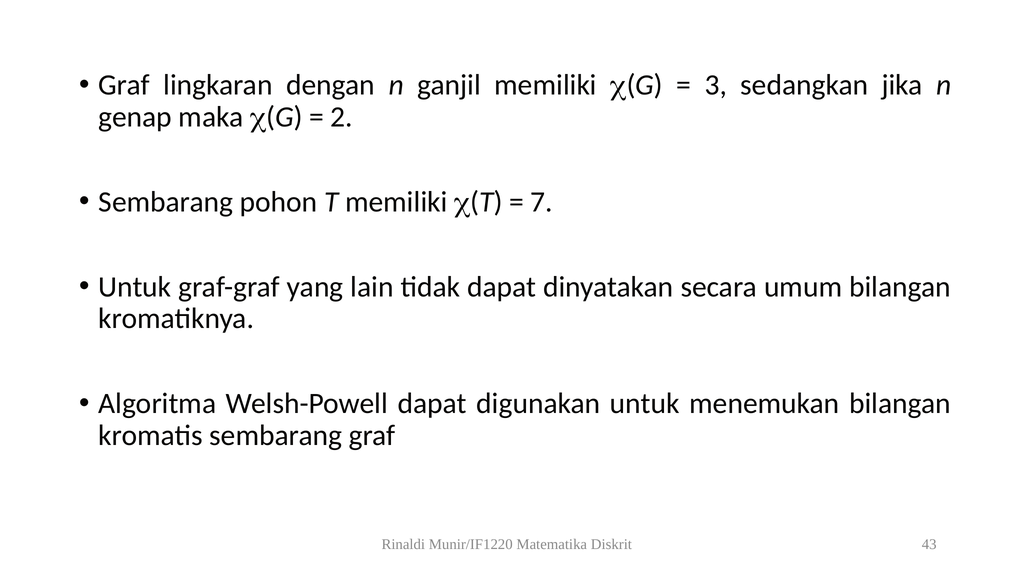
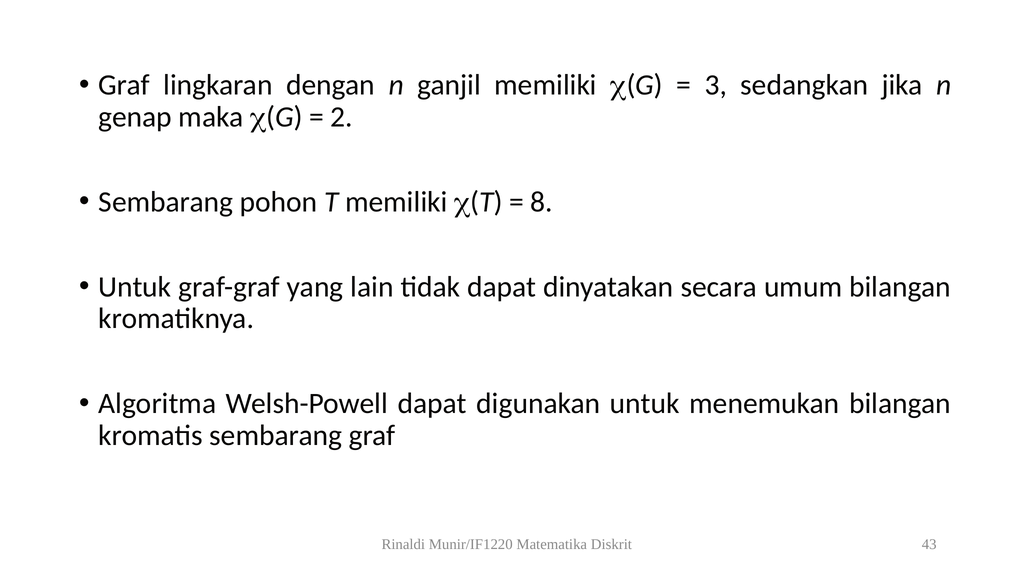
7: 7 -> 8 (542, 202)
